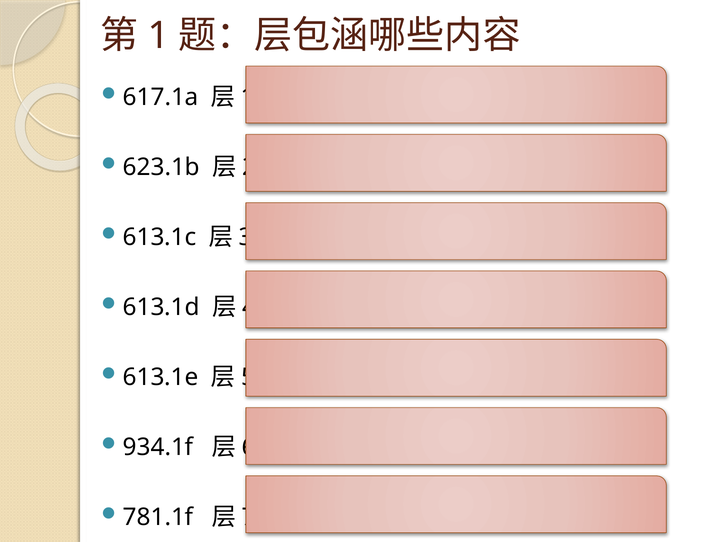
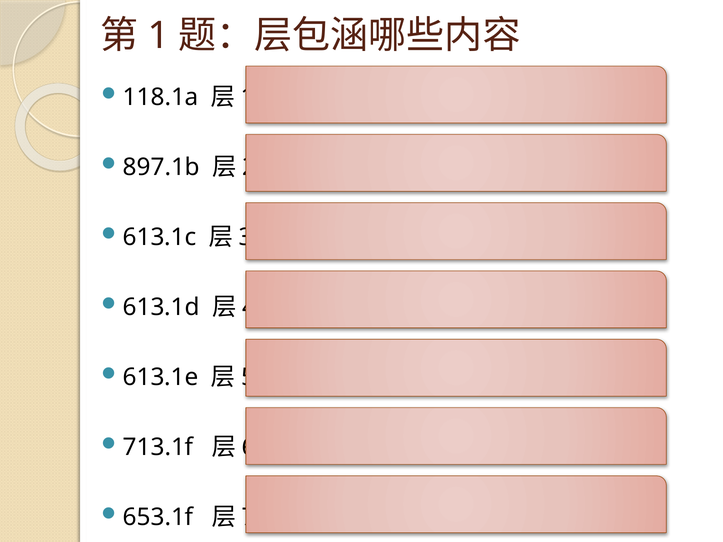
617.1a: 617.1a -> 118.1a (161, 97)
623.1b: 623.1b -> 897.1b (161, 167)
934.1f: 934.1f -> 713.1f (158, 447)
781.1f: 781.1f -> 653.1f (158, 517)
